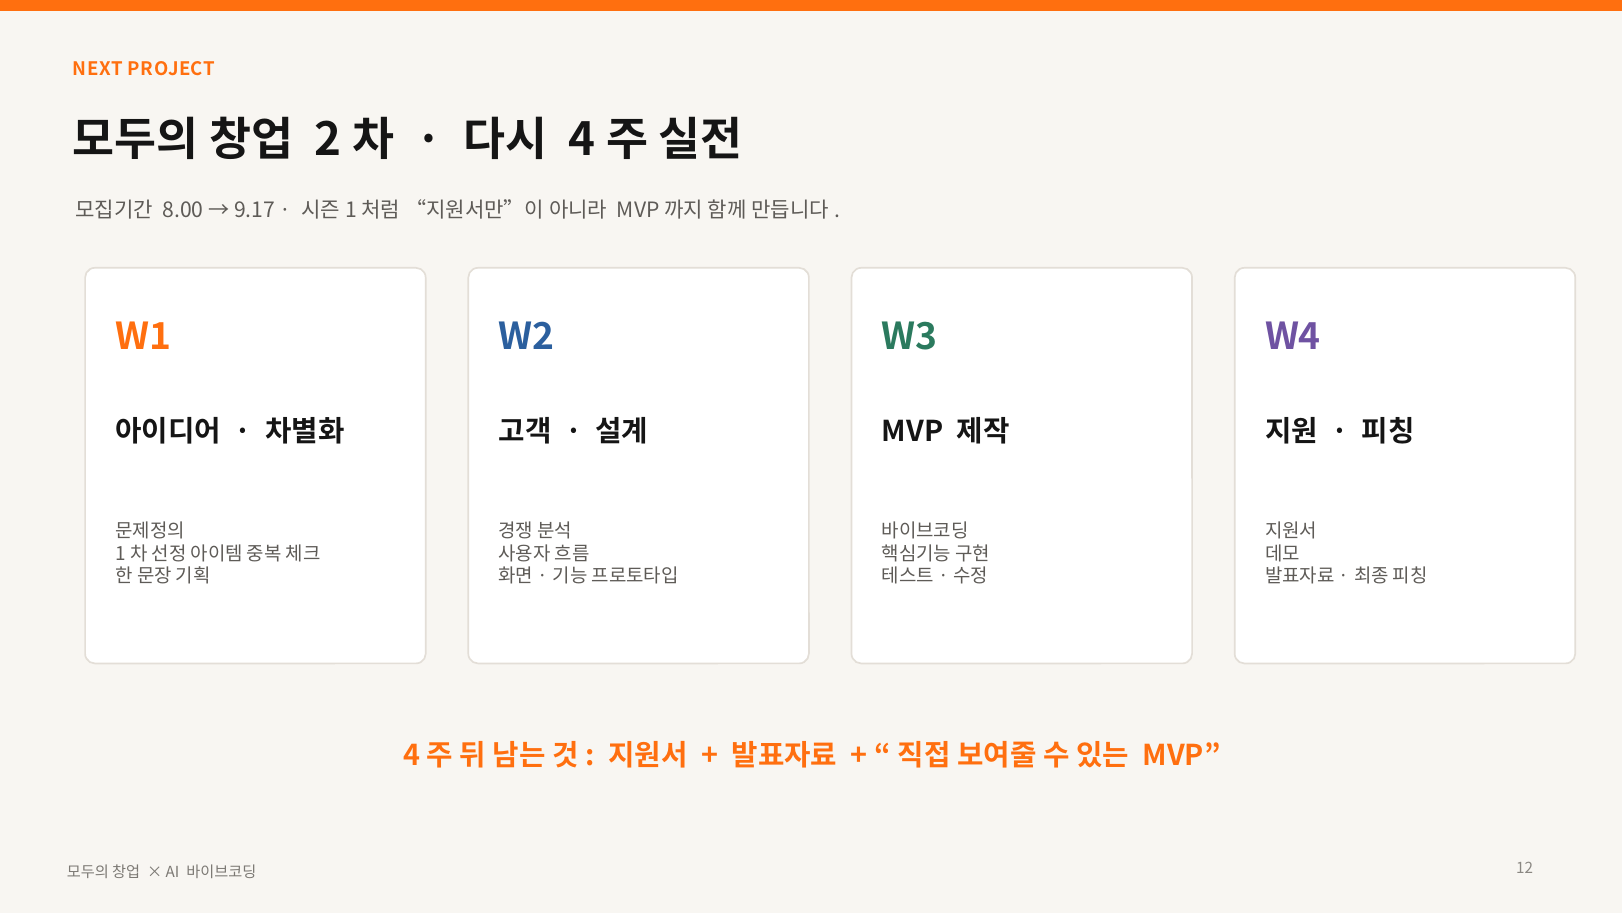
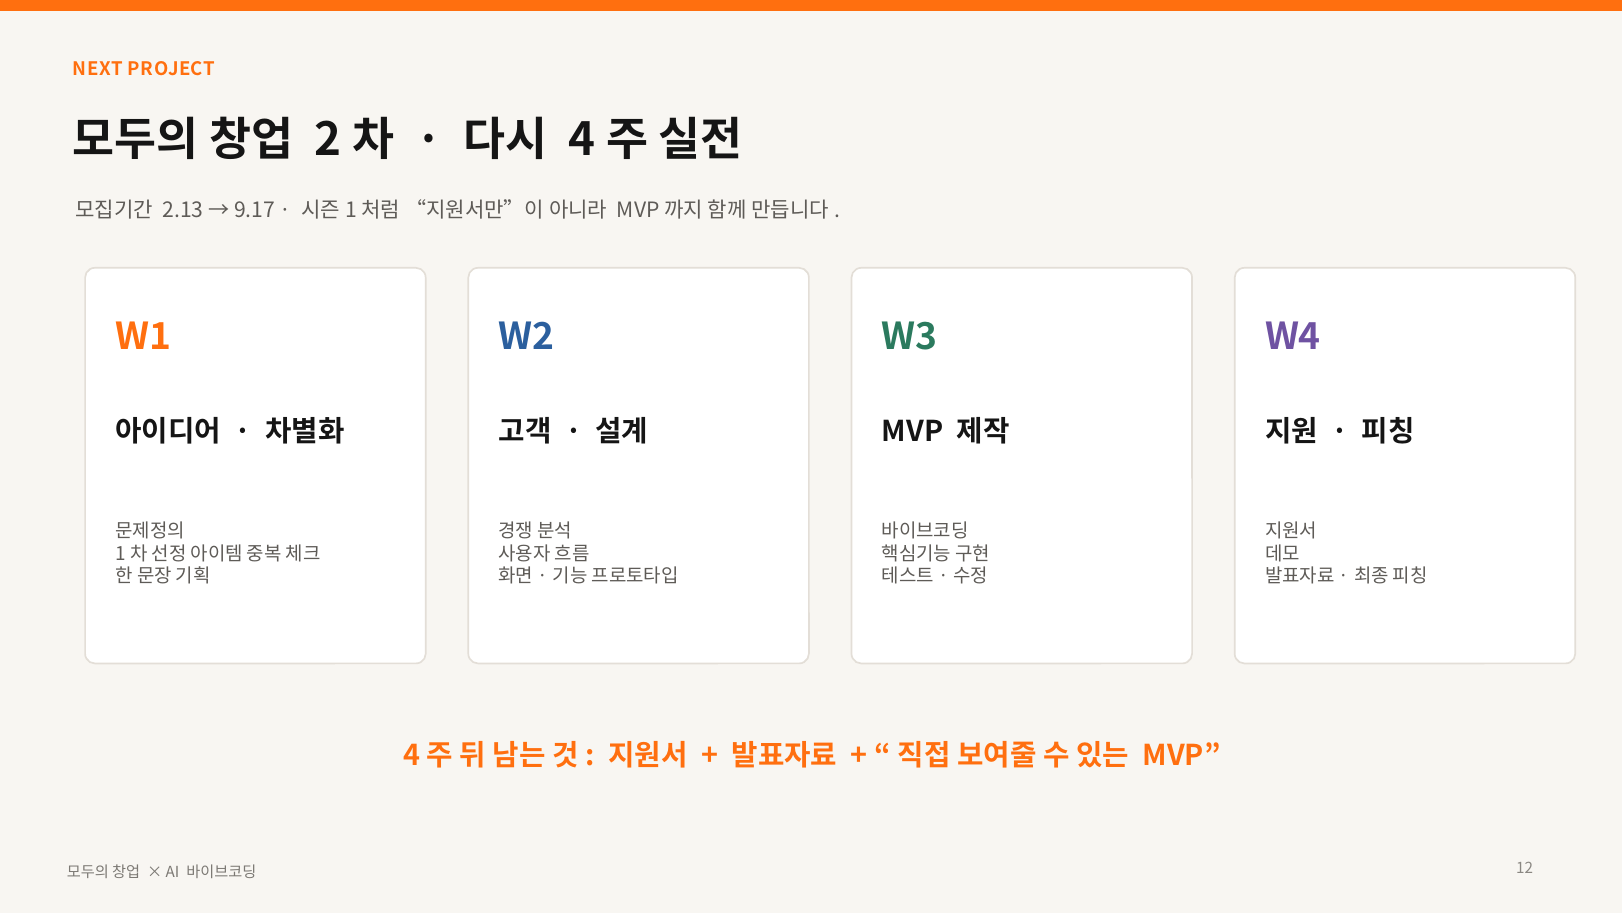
8.00: 8.00 -> 2.13 (183, 211)
